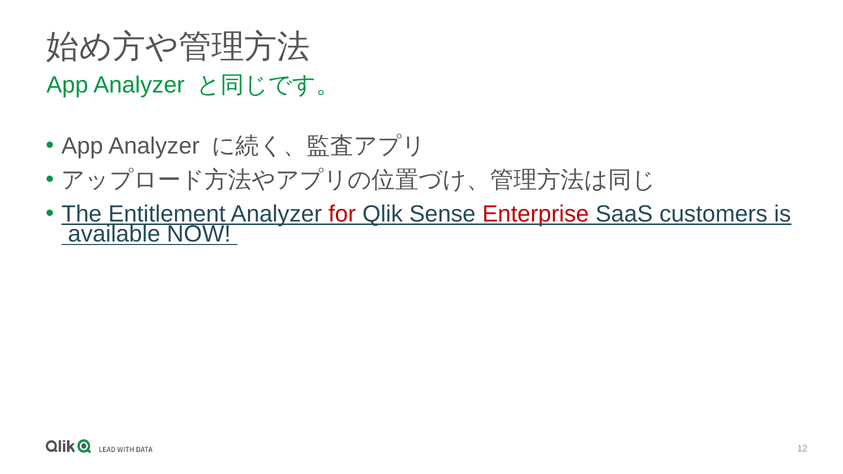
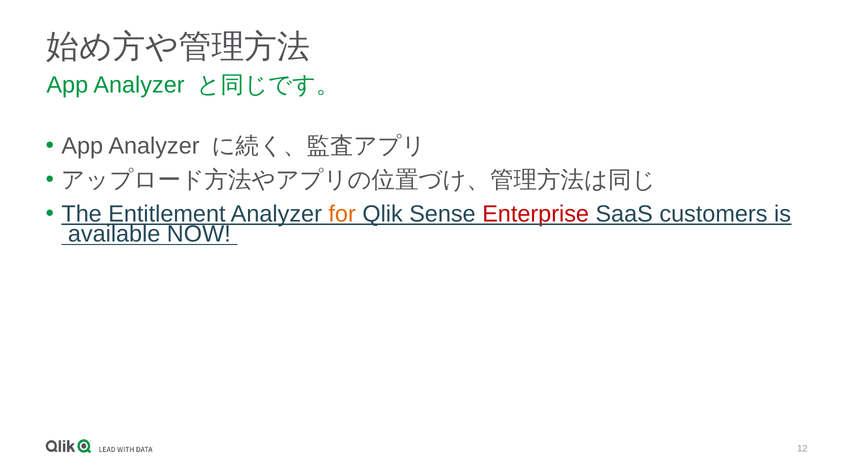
for colour: red -> orange (342, 214)
